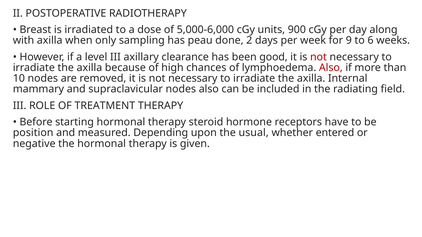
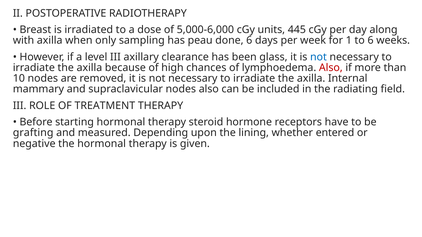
900: 900 -> 445 (297, 30)
done 2: 2 -> 6 (249, 40)
9: 9 -> 1 (349, 40)
good: good -> glass (273, 57)
not colour: red -> blue (318, 57)
position: position -> grafting (33, 133)
usual: usual -> lining (254, 133)
